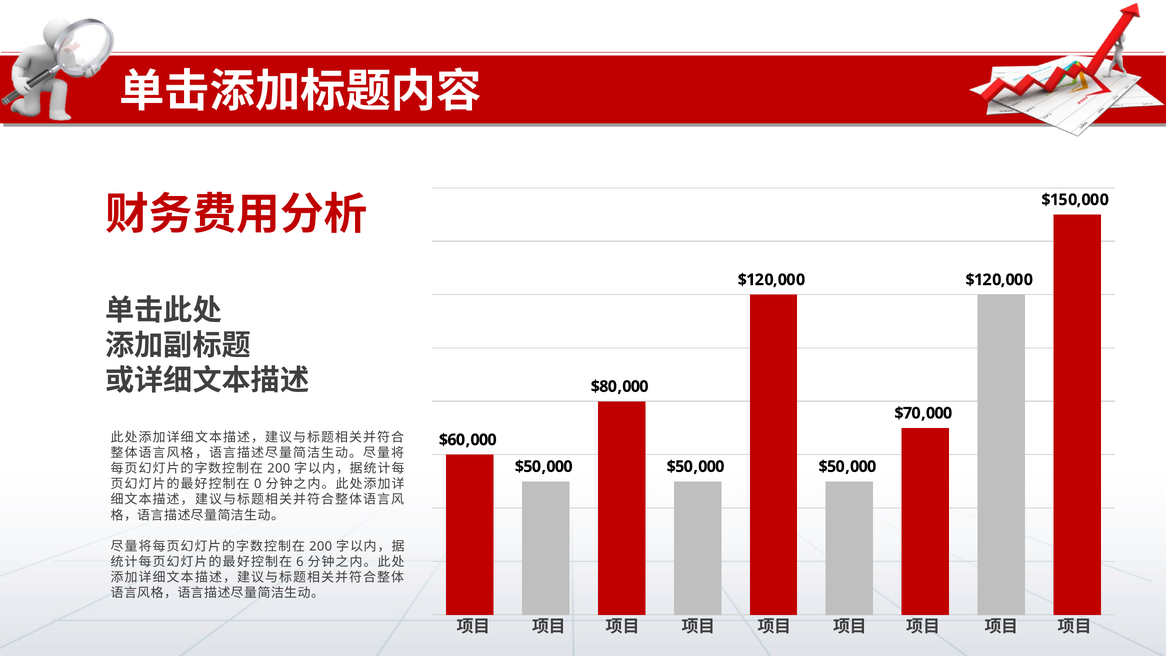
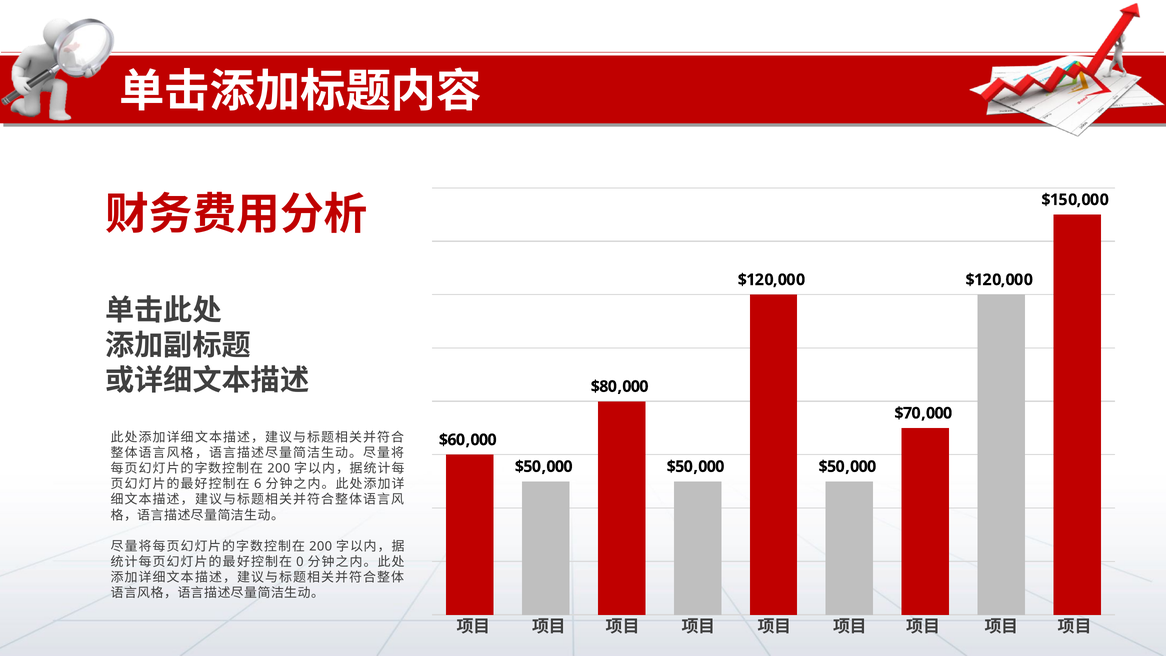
0: 0 -> 6 (258, 484)
6: 6 -> 0 (300, 562)
